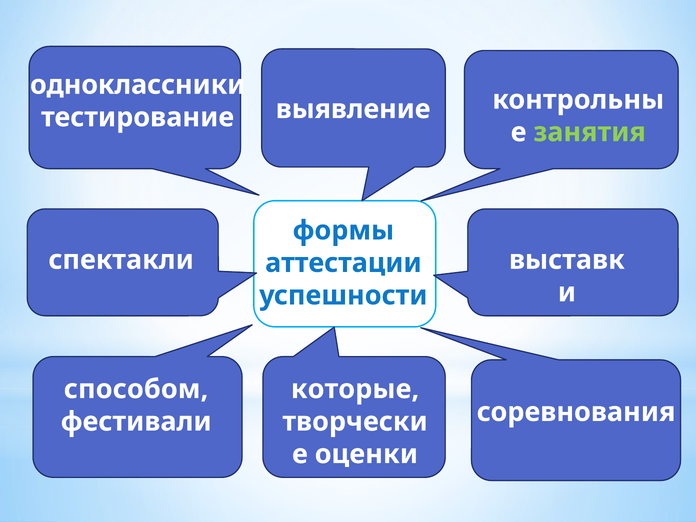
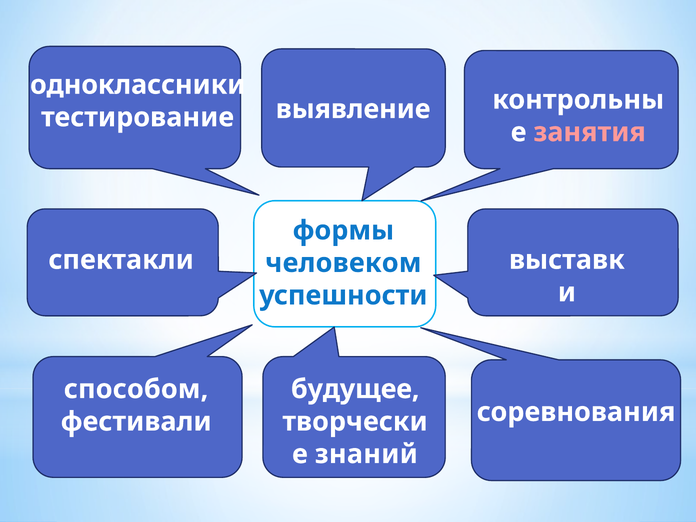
занятия colour: light green -> pink (590, 132)
аттестации: аттестации -> человеком (343, 263)
которые: которые -> будущее (355, 389)
оценки: оценки -> знаний (366, 454)
